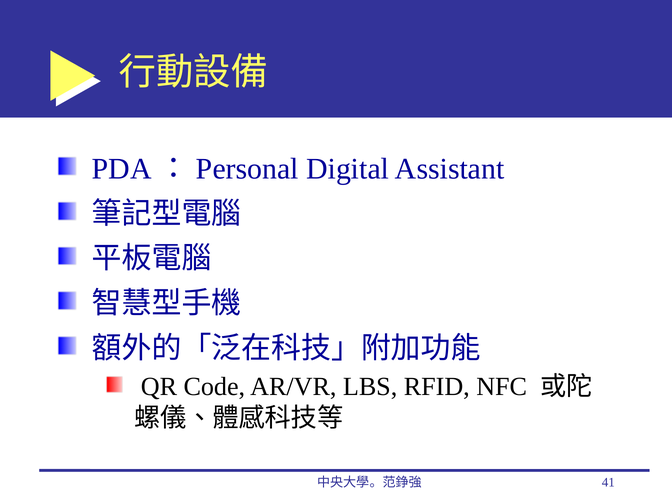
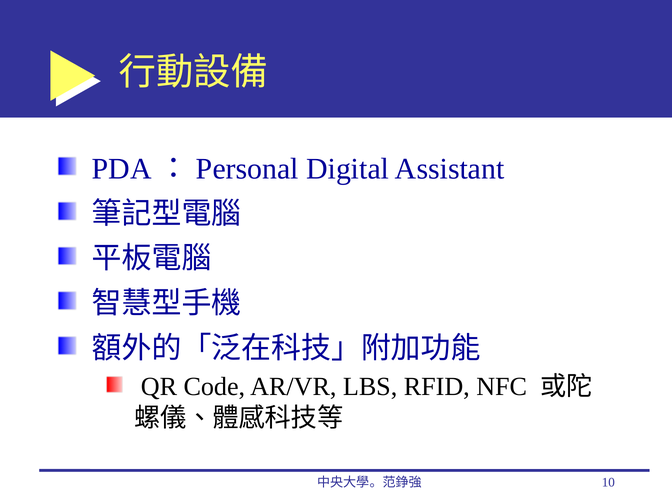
41: 41 -> 10 (608, 483)
